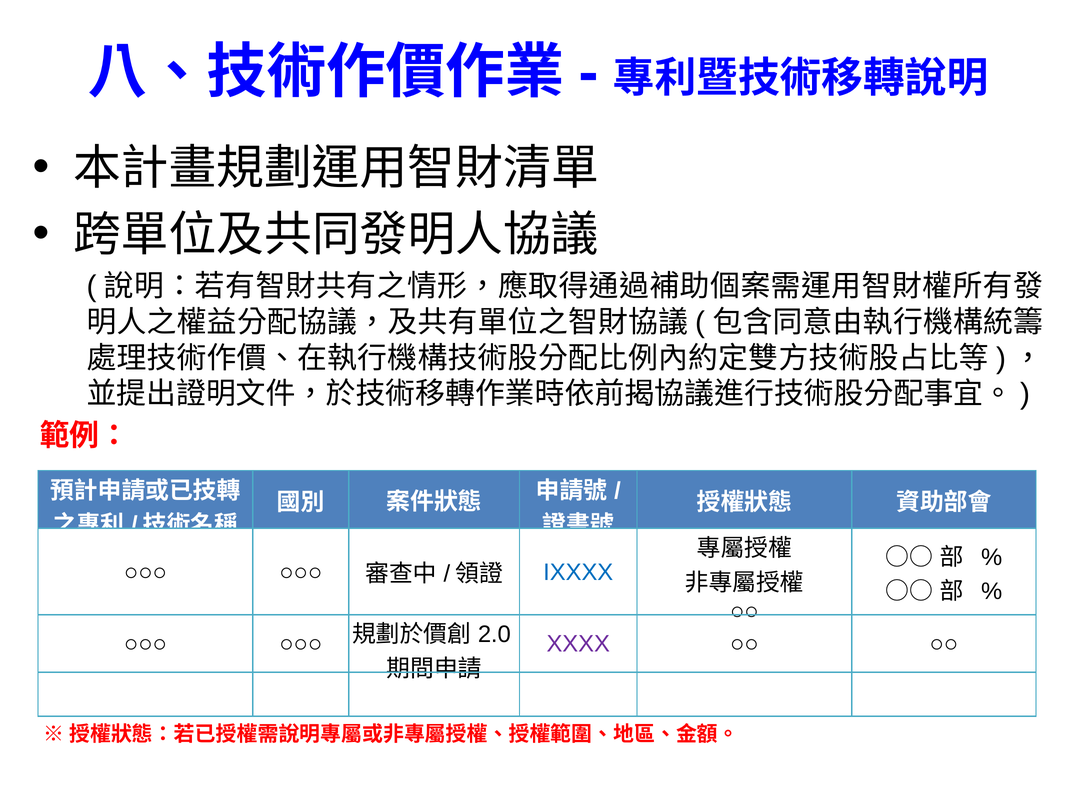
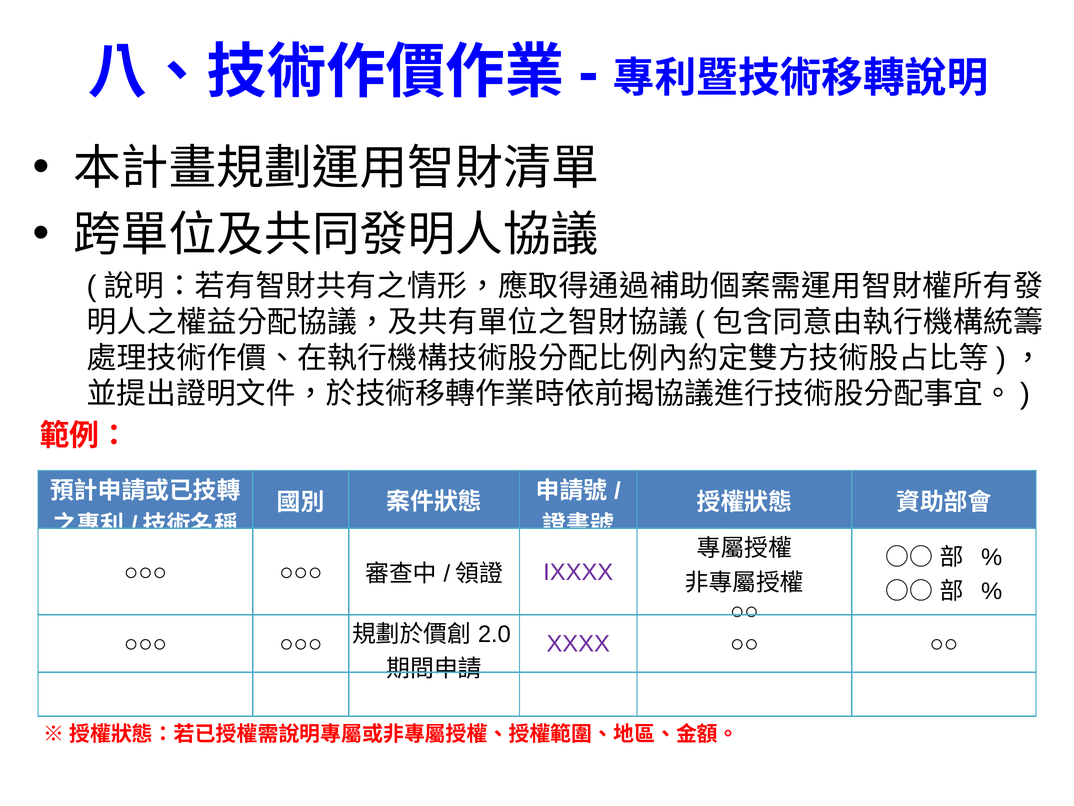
IXXXX colour: blue -> purple (578, 572)
